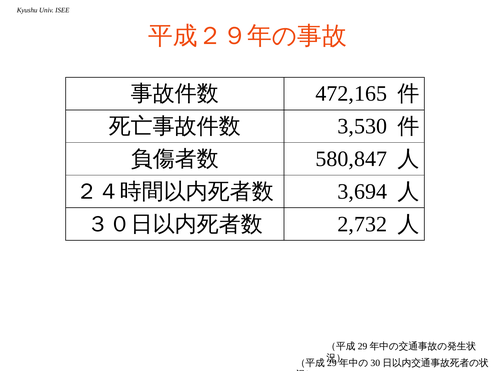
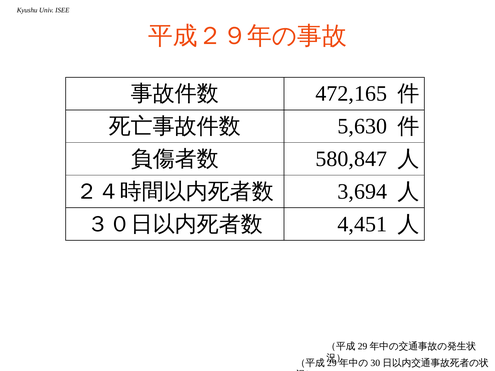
3,530: 3,530 -> 5,630 (362, 126)
2,732: 2,732 -> 4,451 (362, 224)
